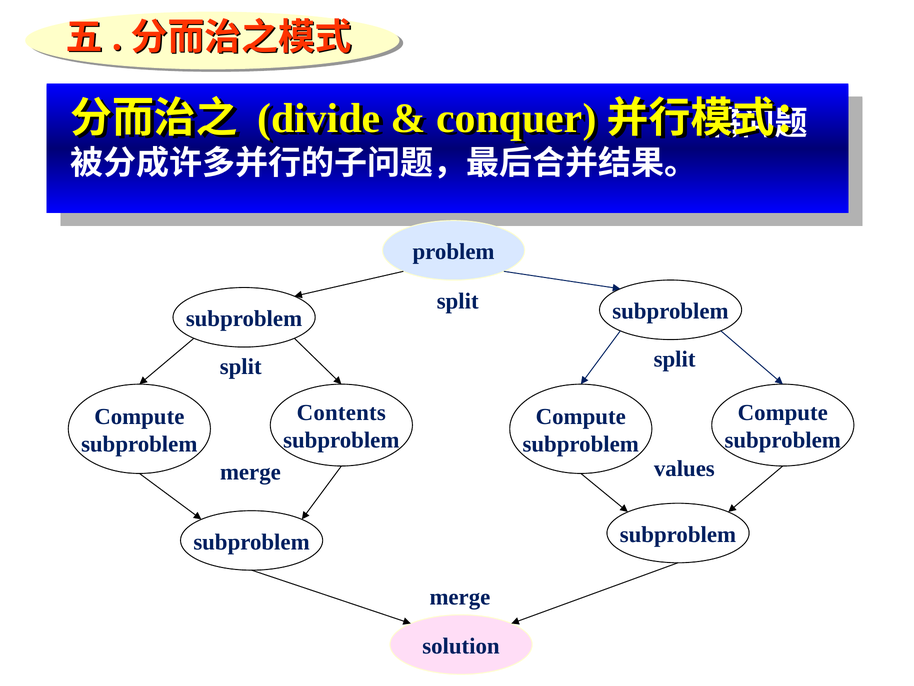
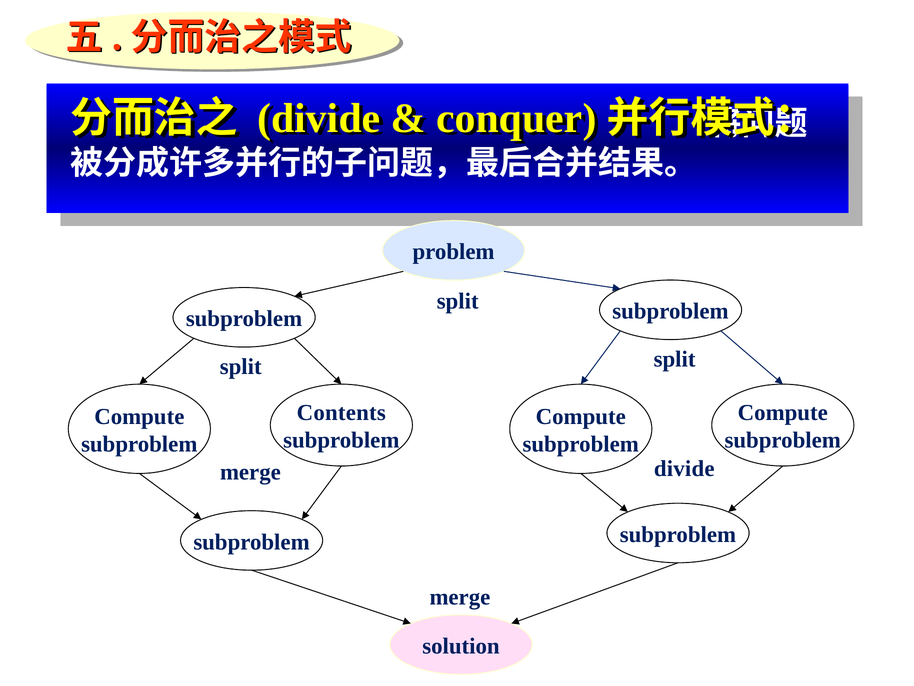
merge values: values -> divide (684, 468)
